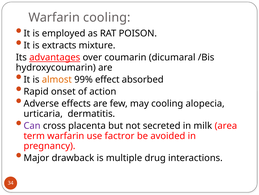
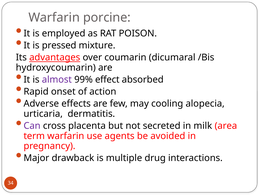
Warfarin cooling: cooling -> porcine (107, 17)
extracts: extracts -> pressed (59, 45)
almost colour: orange -> purple (57, 79)
factror: factror -> agents (120, 135)
